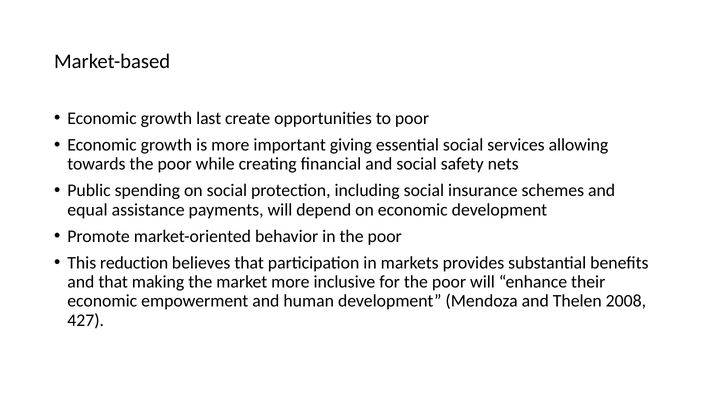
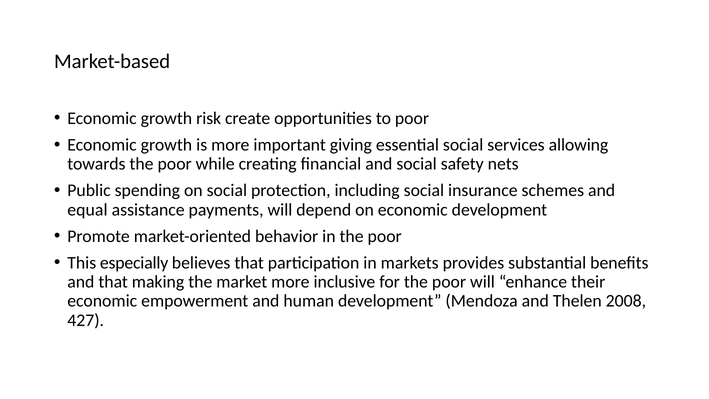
last: last -> risk (209, 118)
reduction: reduction -> especially (134, 263)
